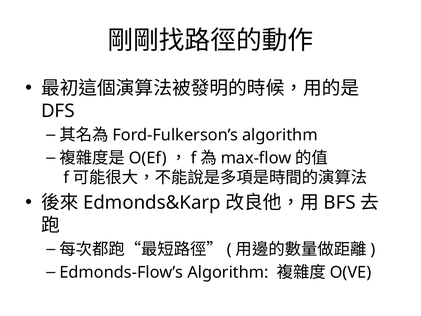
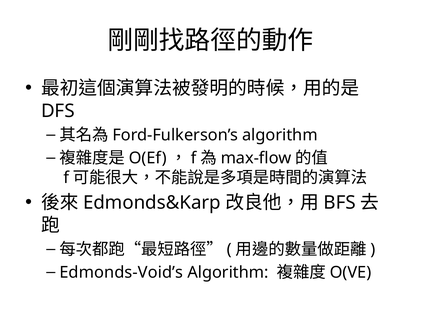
Edmonds-Flow’s: Edmonds-Flow’s -> Edmonds-Void’s (121, 272)
